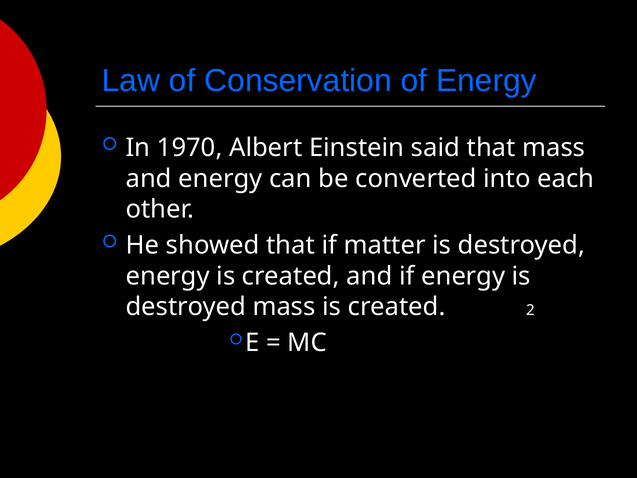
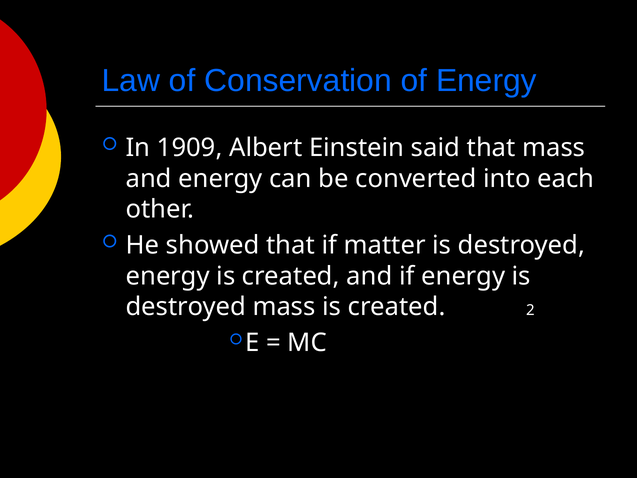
1970: 1970 -> 1909 (190, 148)
